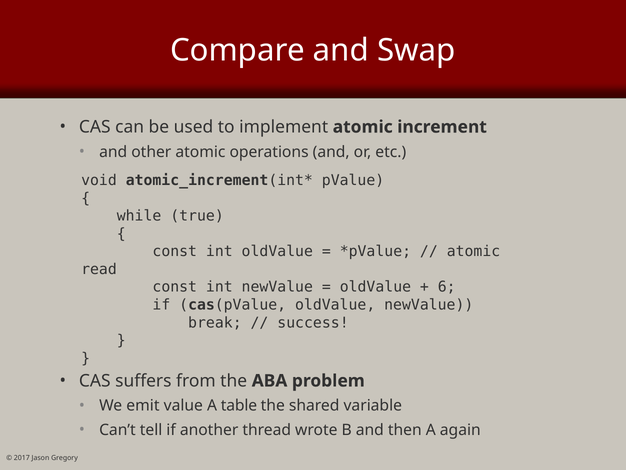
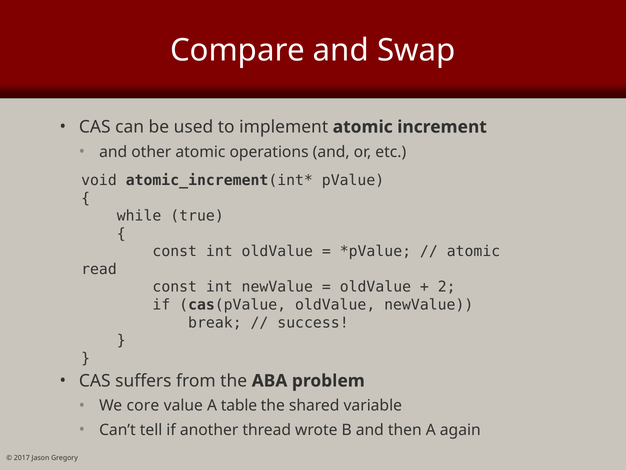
6: 6 -> 2 (447, 287)
emit: emit -> core (143, 405)
